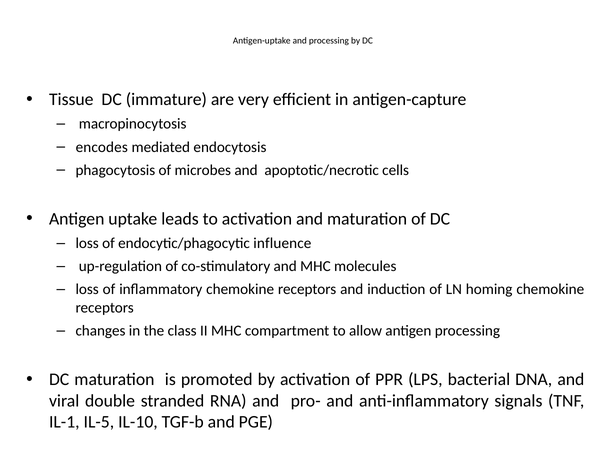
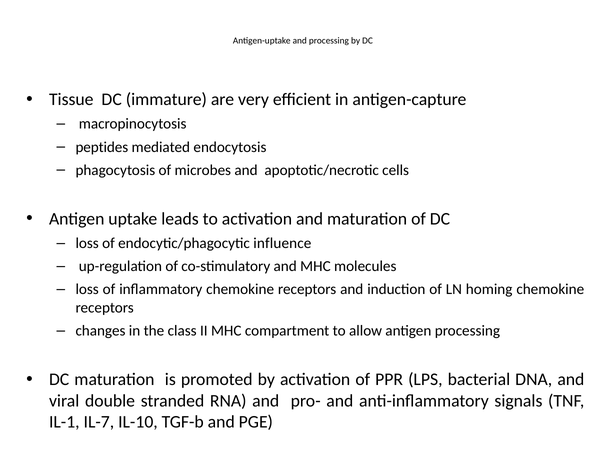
encodes: encodes -> peptides (102, 147)
IL-5: IL-5 -> IL-7 (99, 422)
